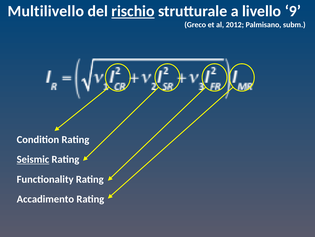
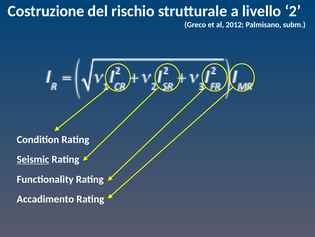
Multilivello: Multilivello -> Costruzione (46, 11)
rischio underline: present -> none (133, 11)
9: 9 -> 2 (293, 11)
